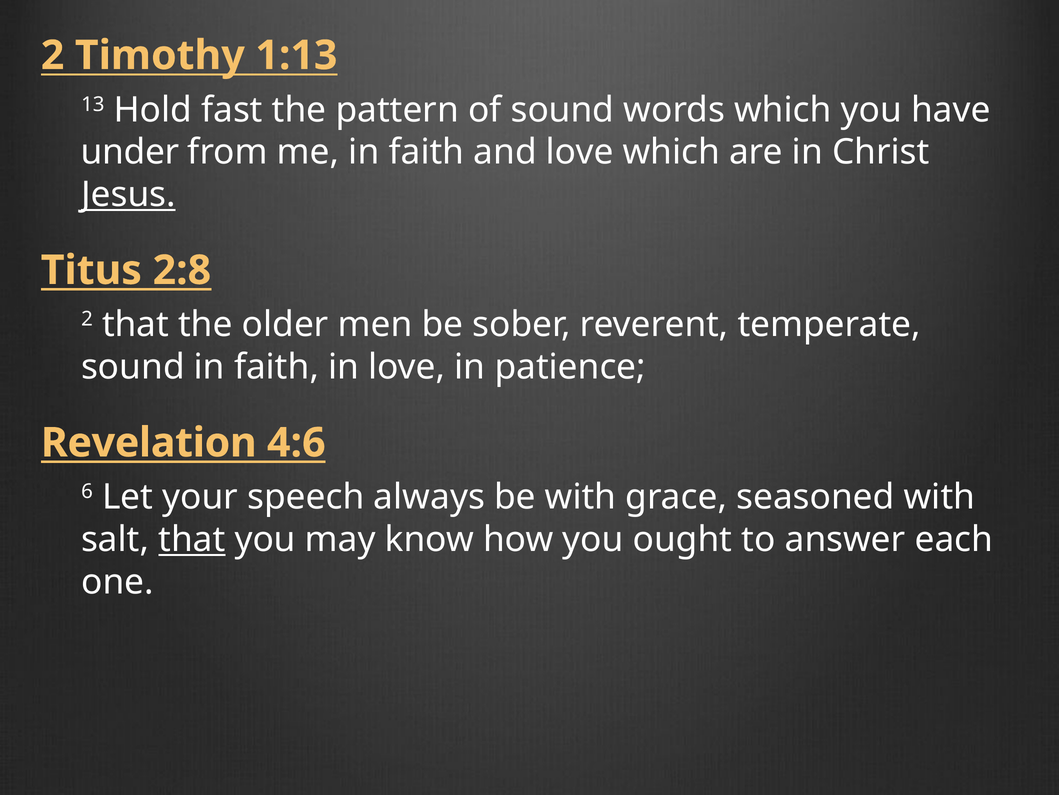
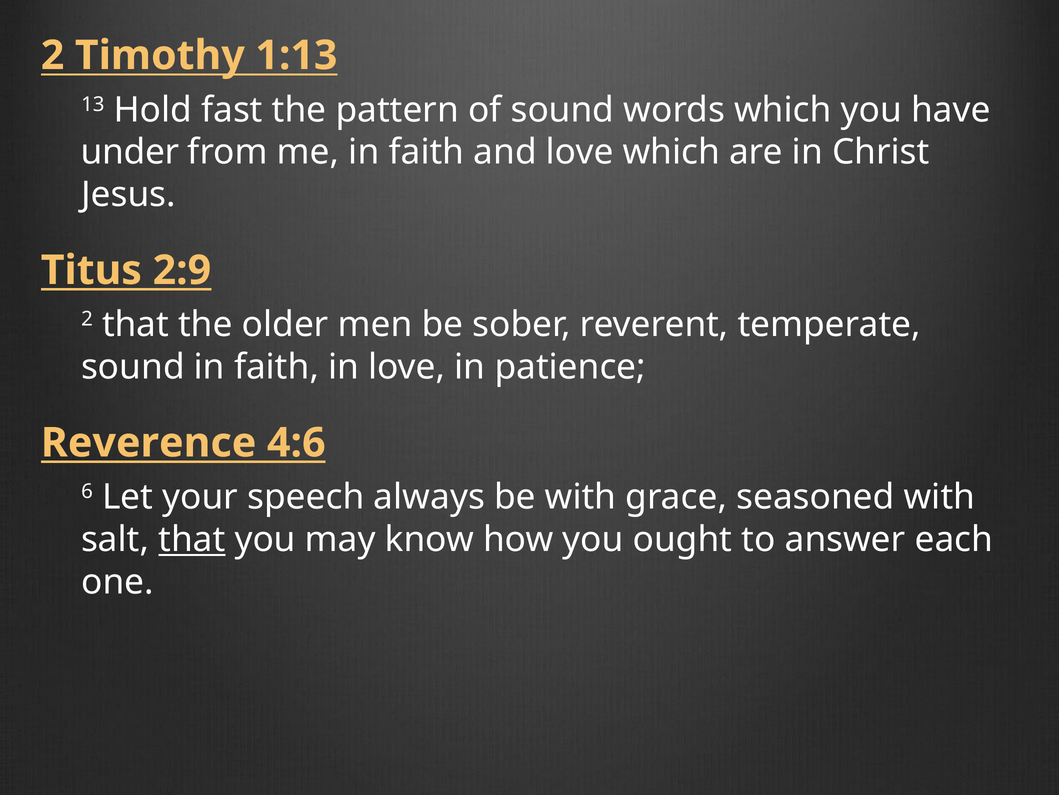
Jesus underline: present -> none (128, 194)
2:8: 2:8 -> 2:9 (182, 270)
Revelation: Revelation -> Reverence (149, 442)
